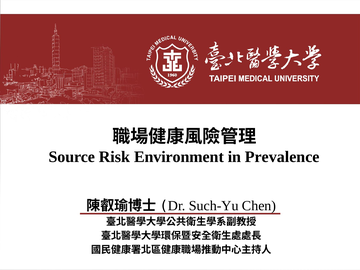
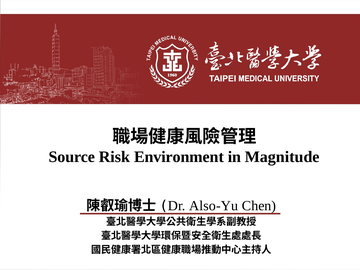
Prevalence: Prevalence -> Magnitude (282, 157)
Such-Yu: Such-Yu -> Also-Yu (214, 206)
